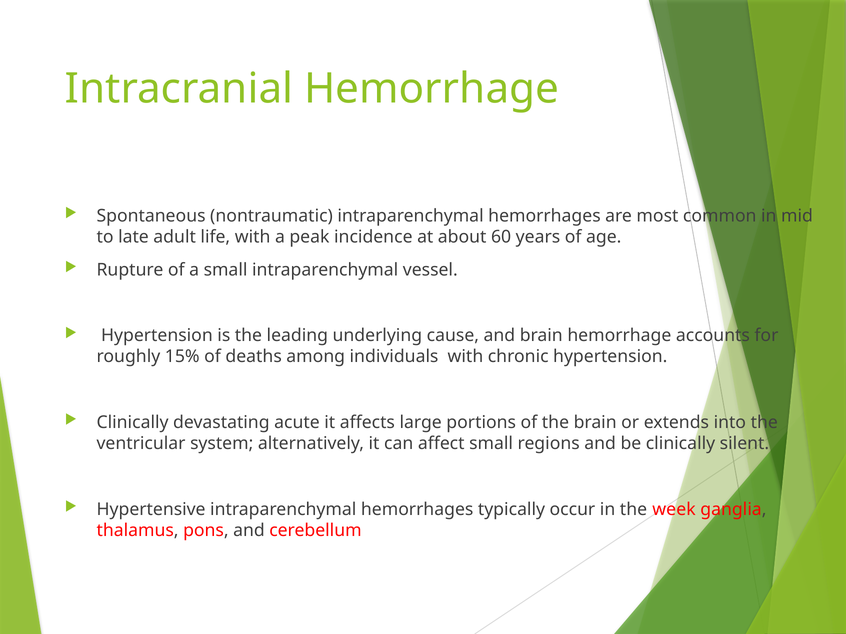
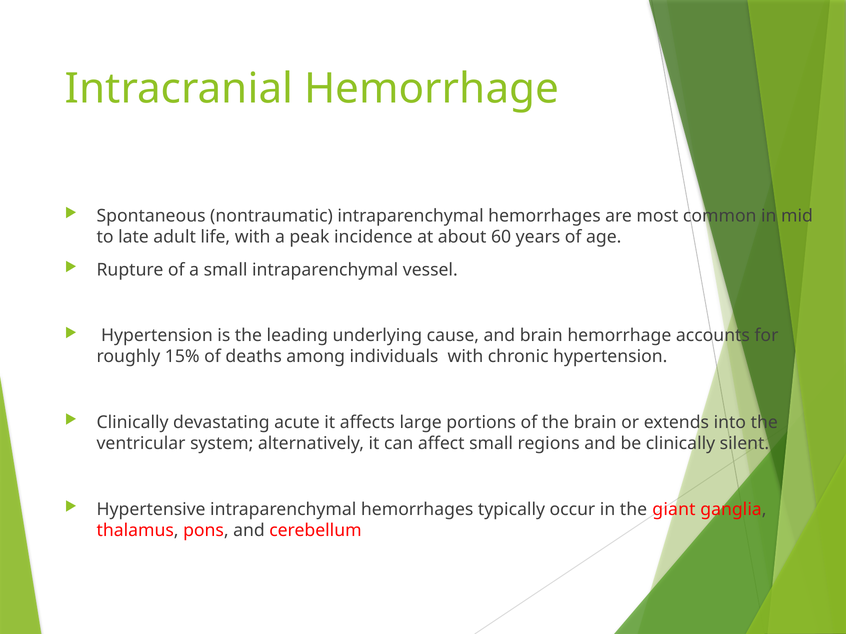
week: week -> giant (674, 510)
